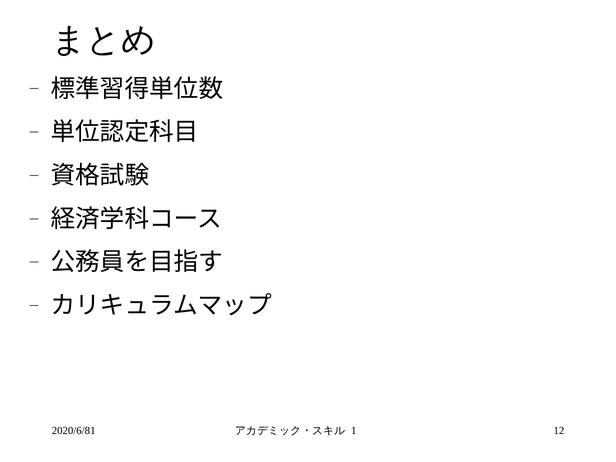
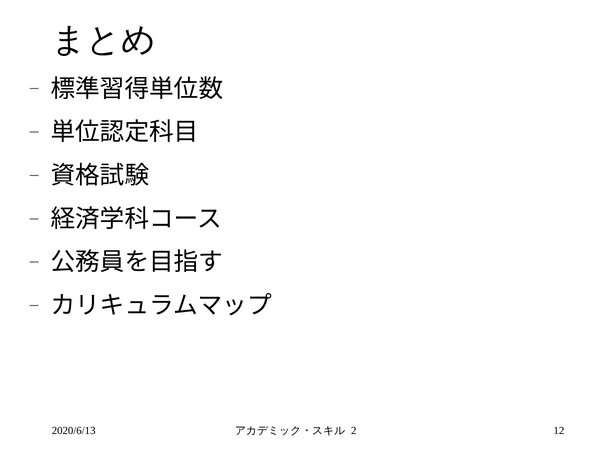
2020/6/81: 2020/6/81 -> 2020/6/13 (74, 431)
1: 1 -> 2 (354, 431)
